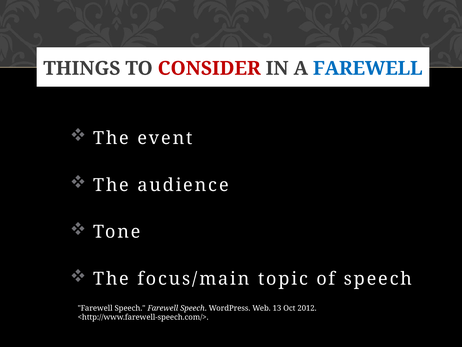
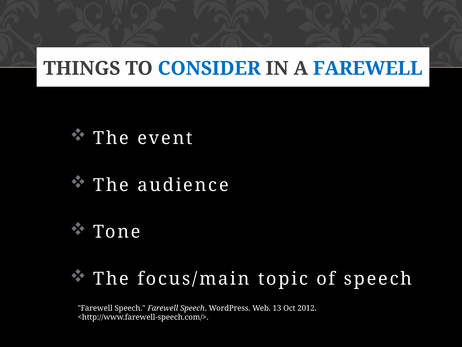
CONSIDER colour: red -> blue (209, 68)
